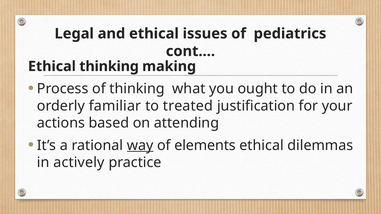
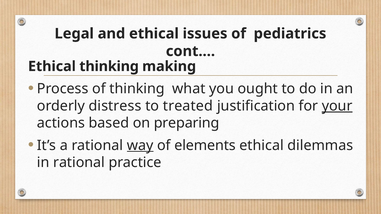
familiar: familiar -> distress (115, 106)
your underline: none -> present (337, 106)
attending: attending -> preparing (187, 123)
in actively: actively -> rational (79, 163)
